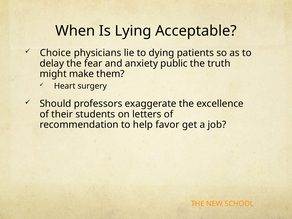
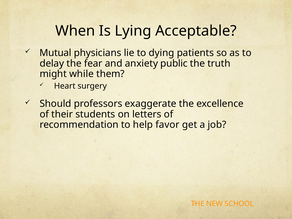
Choice: Choice -> Mutual (56, 53)
make: make -> while (81, 74)
